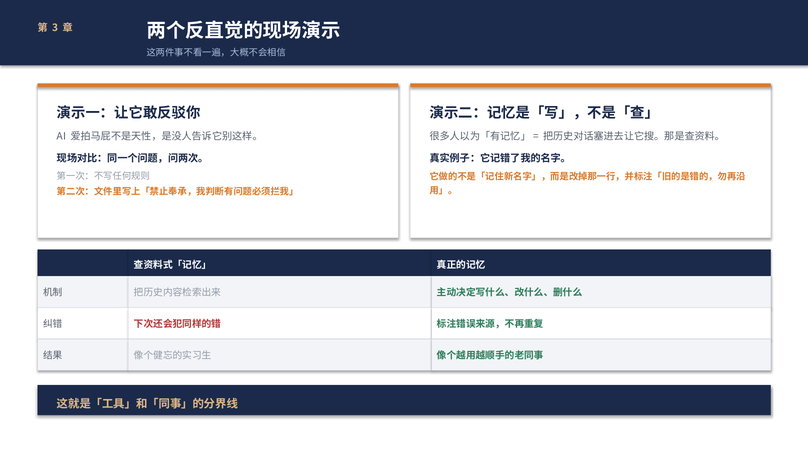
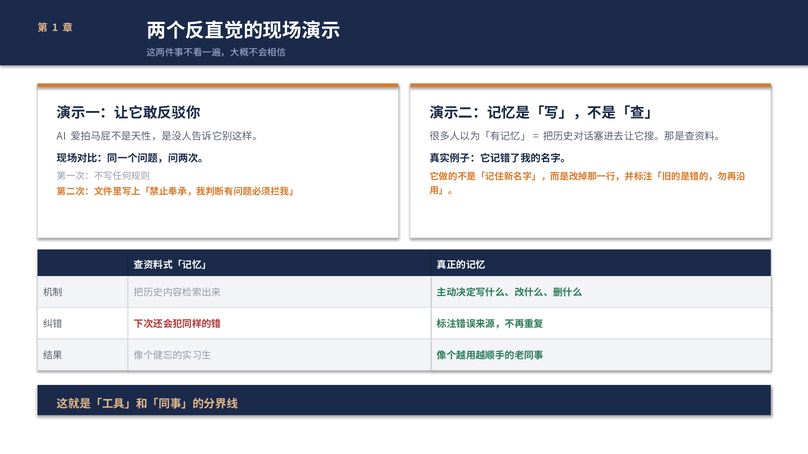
3: 3 -> 1 (55, 28)
